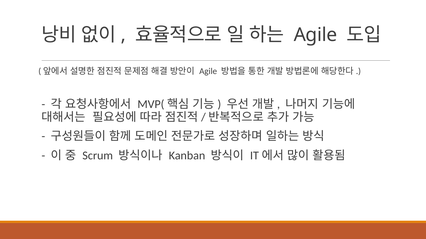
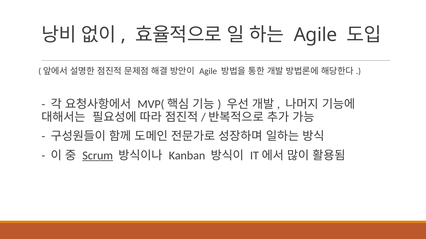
Scrum underline: none -> present (98, 156)
